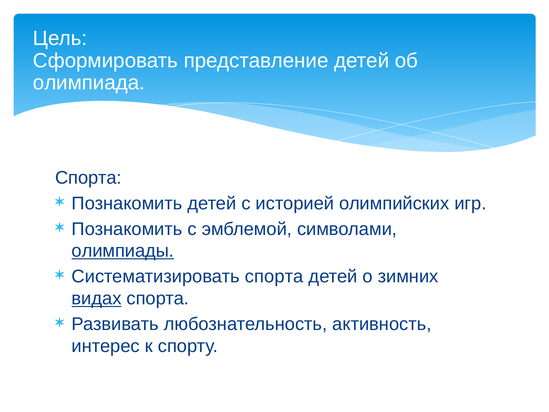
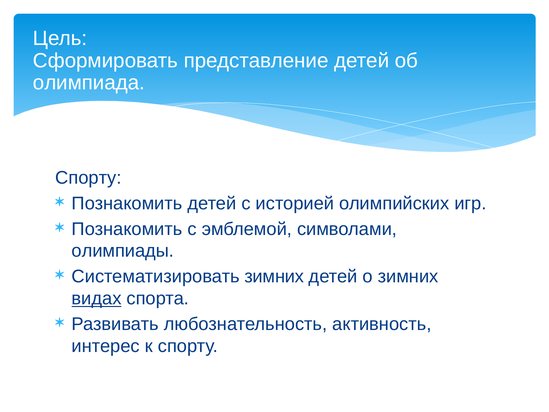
Спорта: Спорта -> Спорту (88, 178)
олимпиады underline: present -> none (123, 251)
Систематизировать спорта: спорта -> зимних (274, 276)
